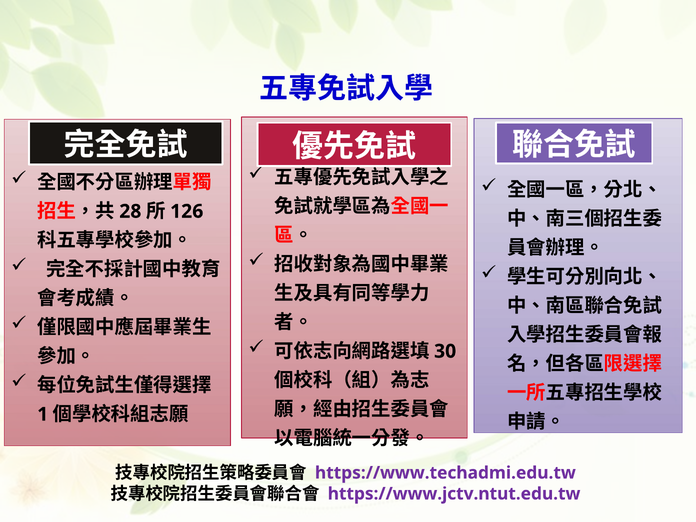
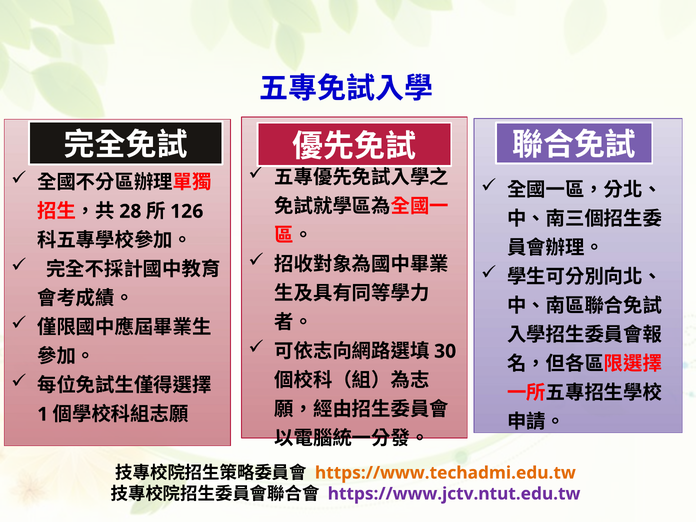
https://www.techadmi.edu.tw colour: purple -> orange (445, 473)
